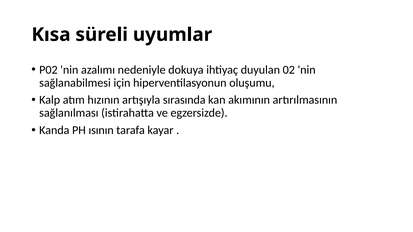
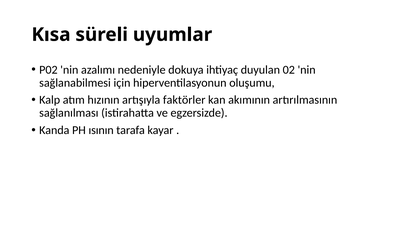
sırasında: sırasında -> faktörler (184, 100)
